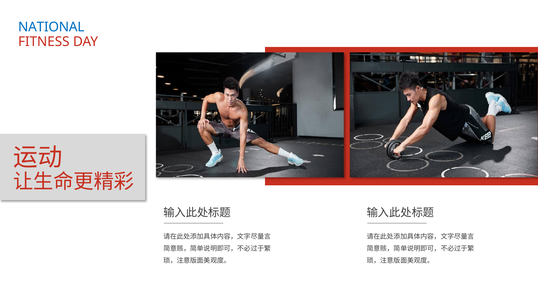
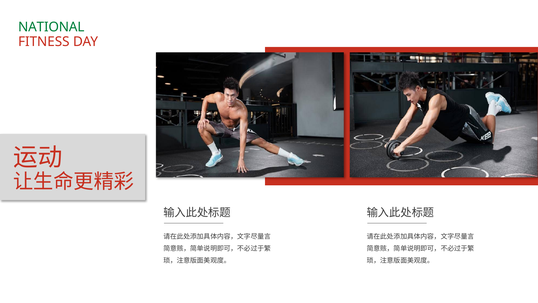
NATIONAL colour: blue -> green (51, 27)
